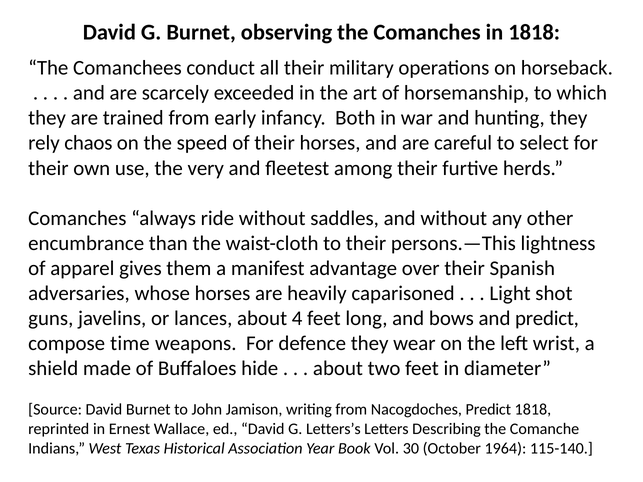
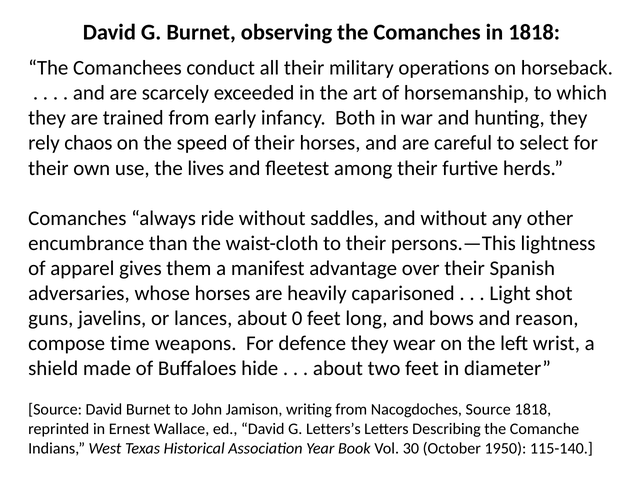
very: very -> lives (206, 168)
4: 4 -> 0 (297, 319)
and predict: predict -> reason (547, 319)
Nacogdoches Predict: Predict -> Source (488, 410)
1964: 1964 -> 1950 (505, 448)
